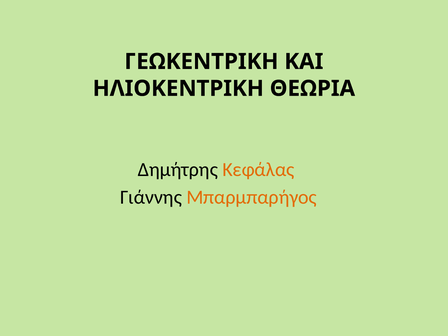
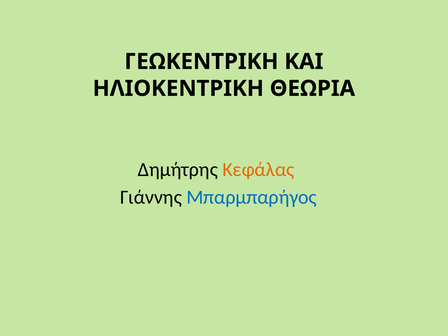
Μπαρμπαρήγος colour: orange -> blue (252, 197)
